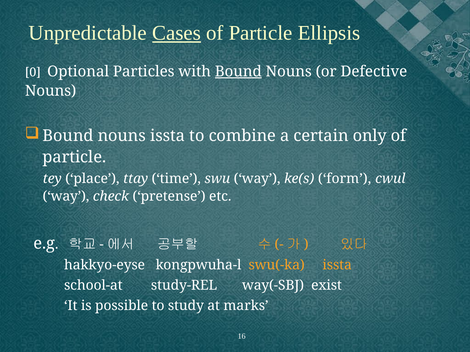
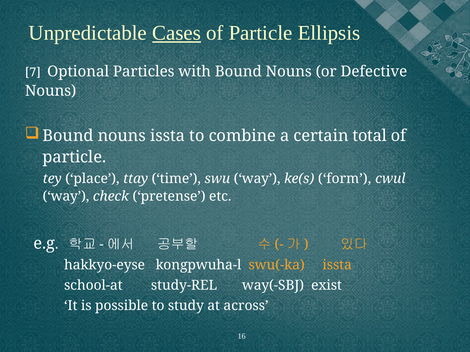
0: 0 -> 7 (33, 72)
Bound underline: present -> none (238, 72)
only: only -> total (370, 136)
marks: marks -> across (246, 306)
